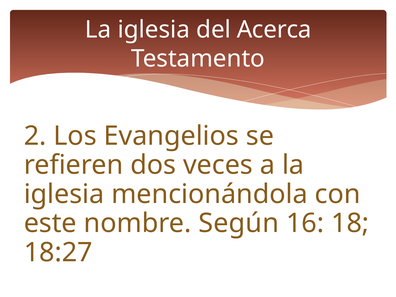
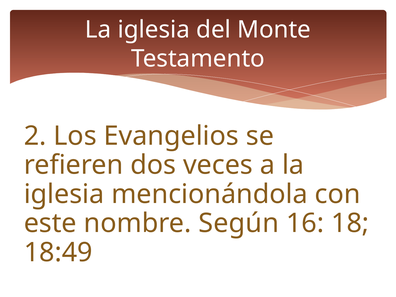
Acerca: Acerca -> Monte (274, 30)
18:27: 18:27 -> 18:49 (58, 252)
